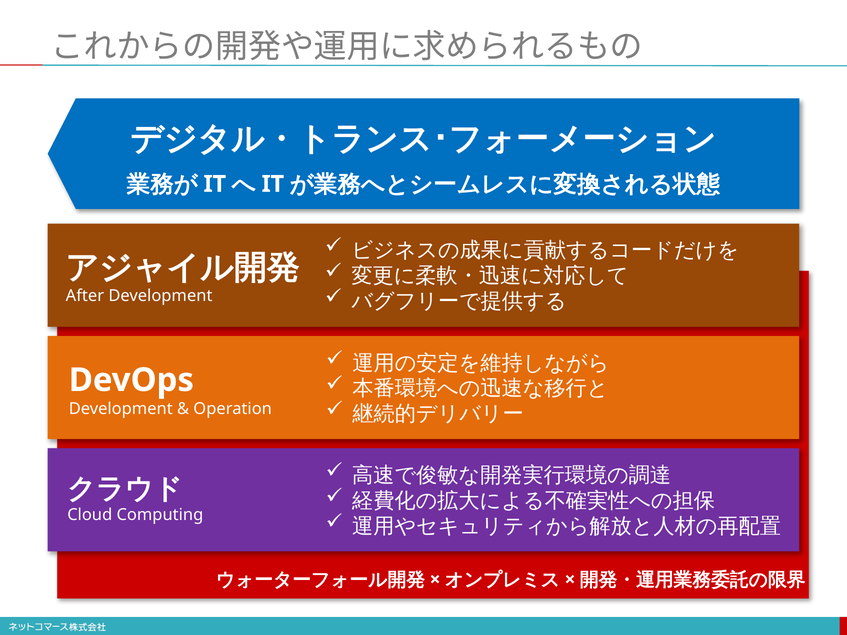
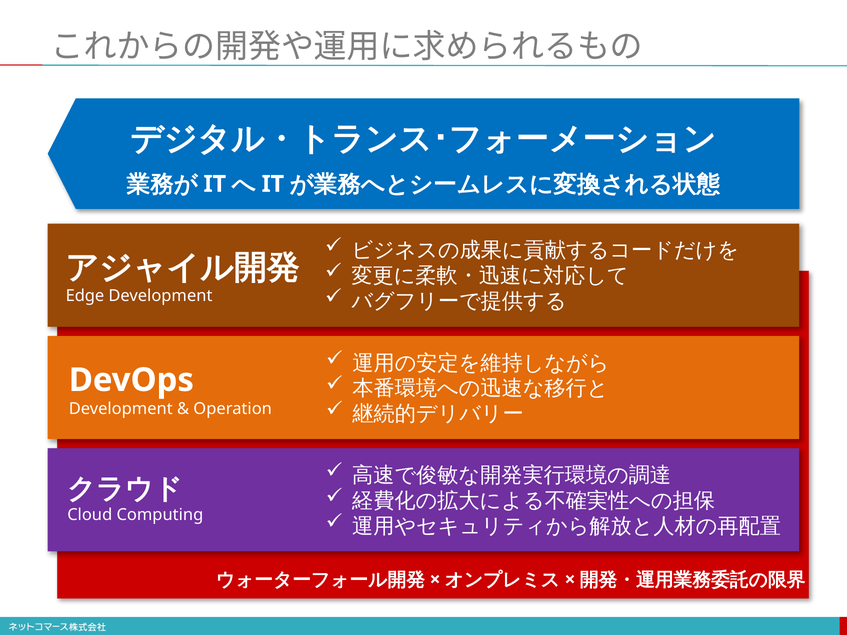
After: After -> Edge (85, 296)
